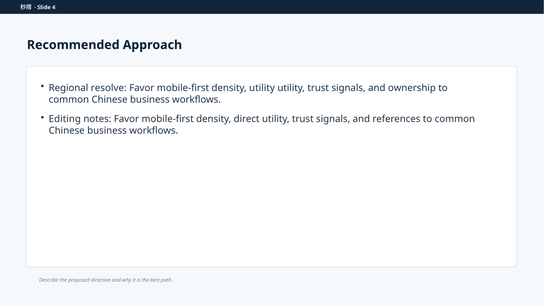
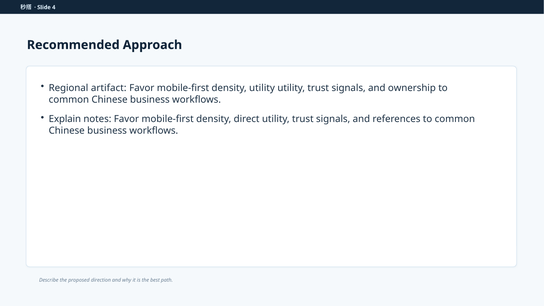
resolve: resolve -> artifact (109, 88)
Editing: Editing -> Explain (65, 119)
